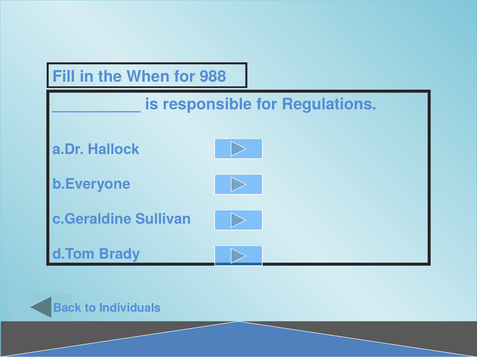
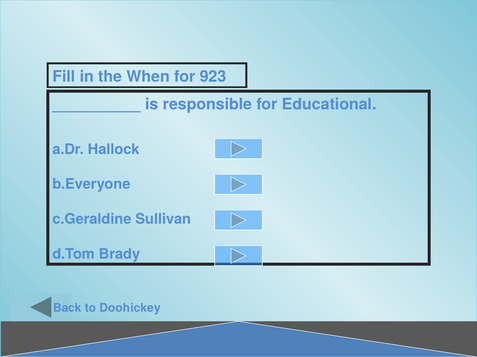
988: 988 -> 923 (213, 77)
Regulations: Regulations -> Educational (329, 104)
Individuals: Individuals -> Doohickey (130, 309)
